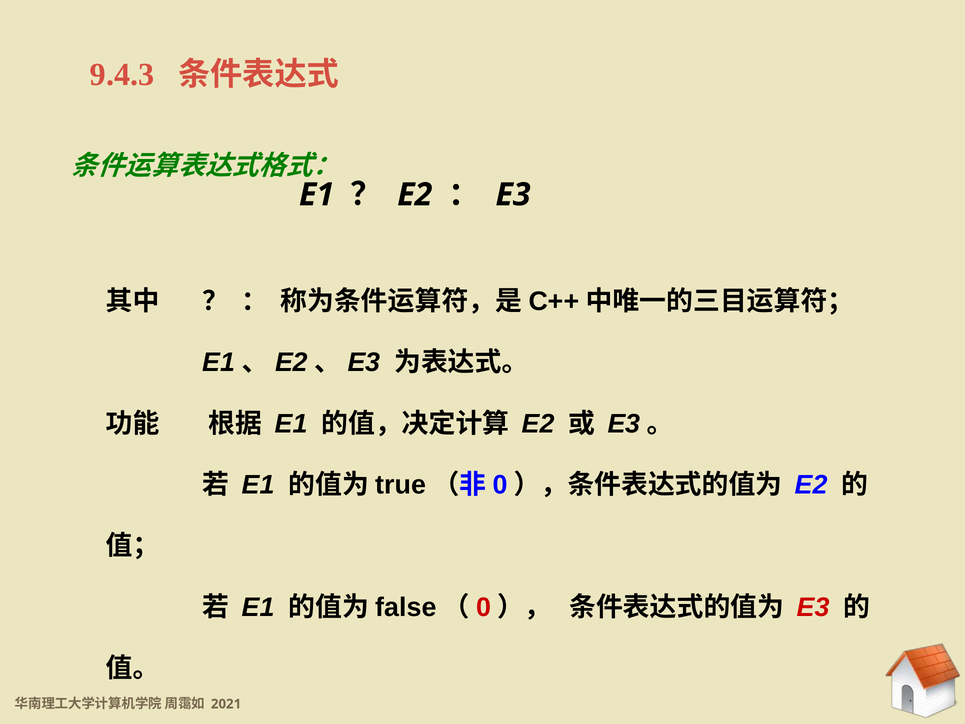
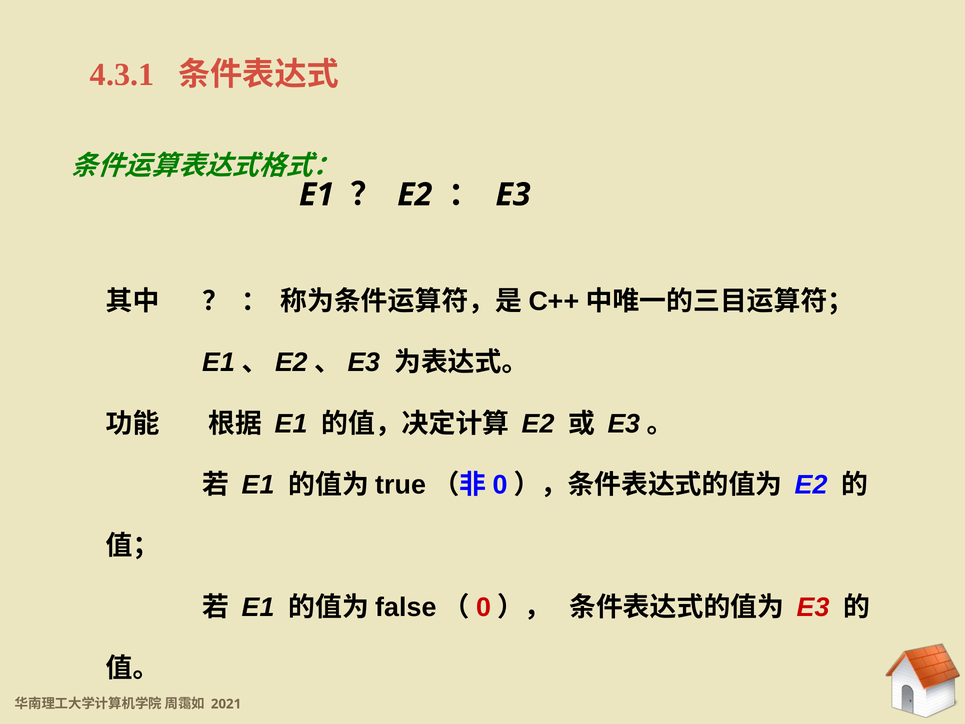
9.4.3: 9.4.3 -> 4.3.1 (122, 75)
